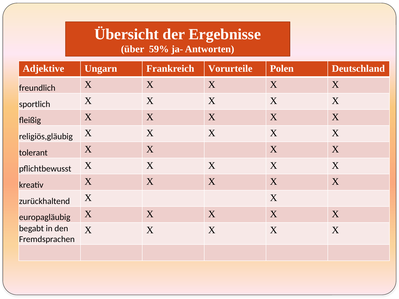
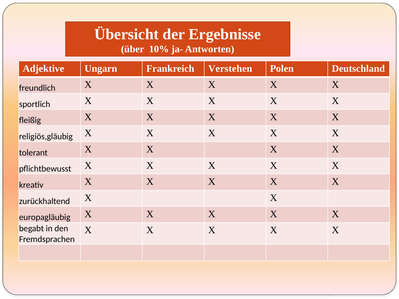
59%: 59% -> 10% (159, 49)
Vorurteile: Vorurteile -> Verstehen (230, 69)
